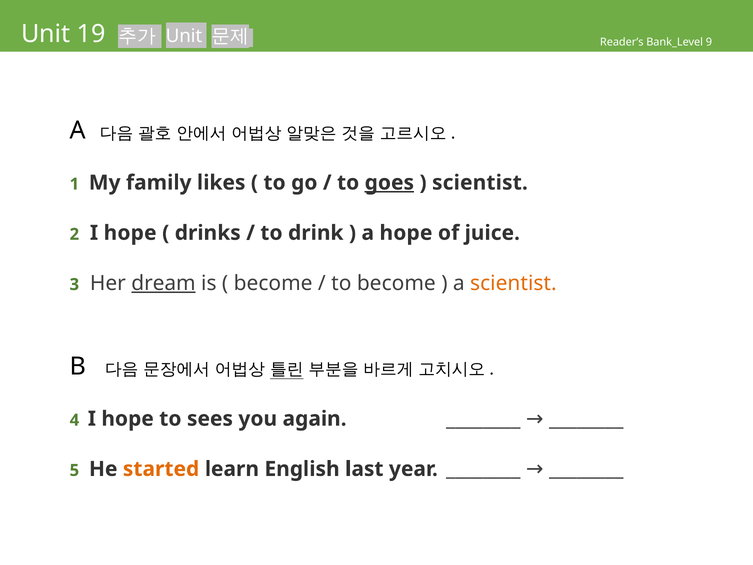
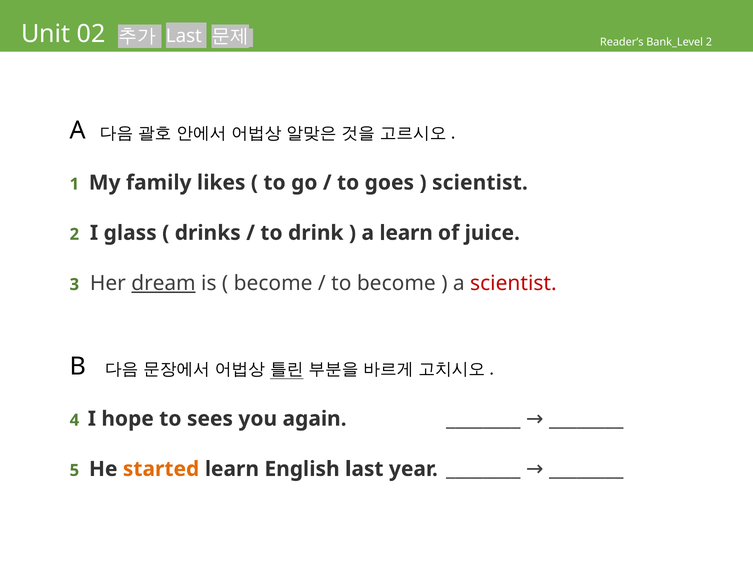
19: 19 -> 02 (91, 34)
Unit: Unit -> Last (184, 36)
Bank_Level 9: 9 -> 2 (709, 42)
goes underline: present -> none (389, 183)
2 I hope: hope -> glass (130, 233)
a hope: hope -> learn (406, 233)
scientist colour: orange -> red (513, 283)
